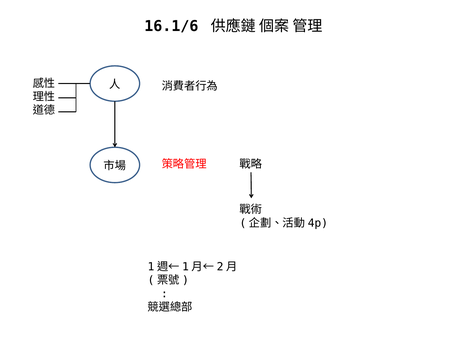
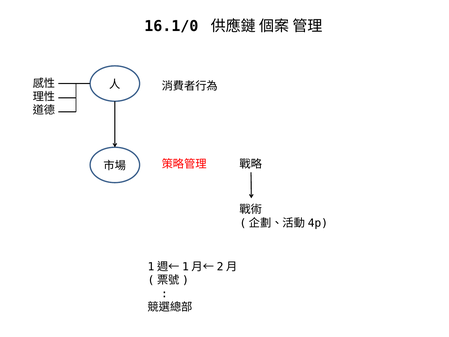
16.1/6: 16.1/6 -> 16.1/0 (171, 26)
